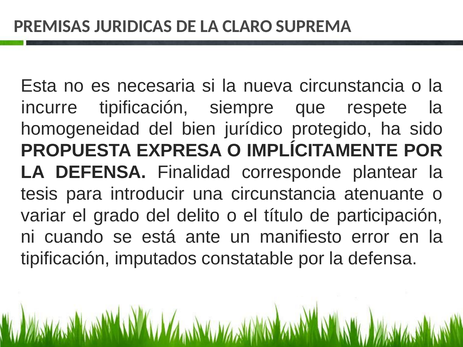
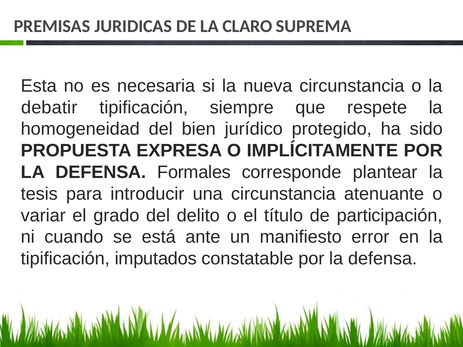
incurre: incurre -> debatir (49, 107)
Finalidad: Finalidad -> Formales (194, 172)
